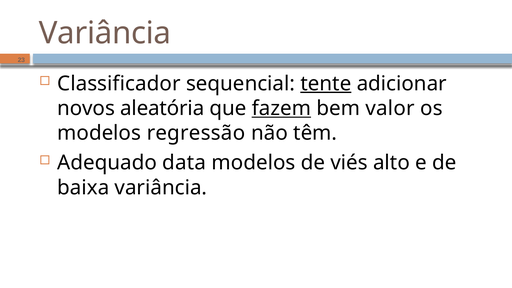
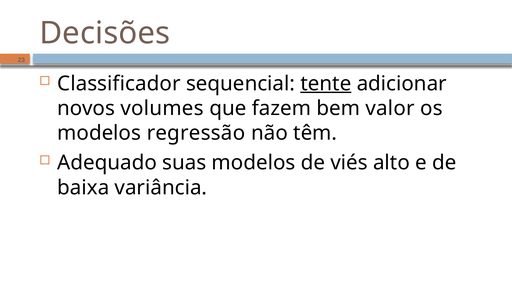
Variância: Variância -> Decisões (105, 33)
aleatória: aleatória -> volumes (162, 108)
fazem underline: present -> none (281, 108)
data: data -> suas (184, 163)
